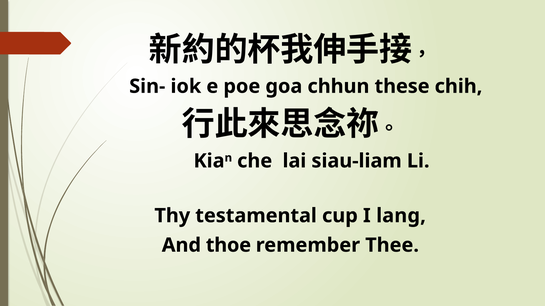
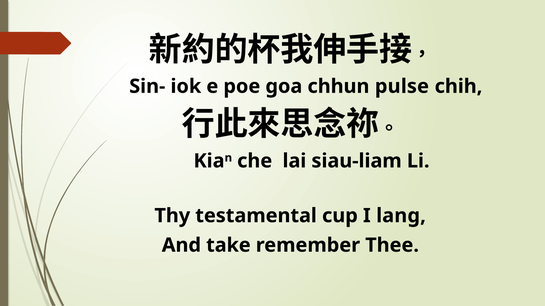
these: these -> pulse (402, 86)
thoe: thoe -> take (228, 246)
